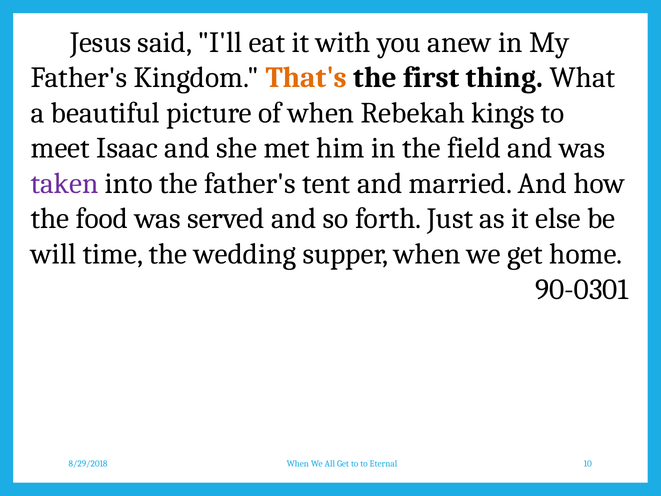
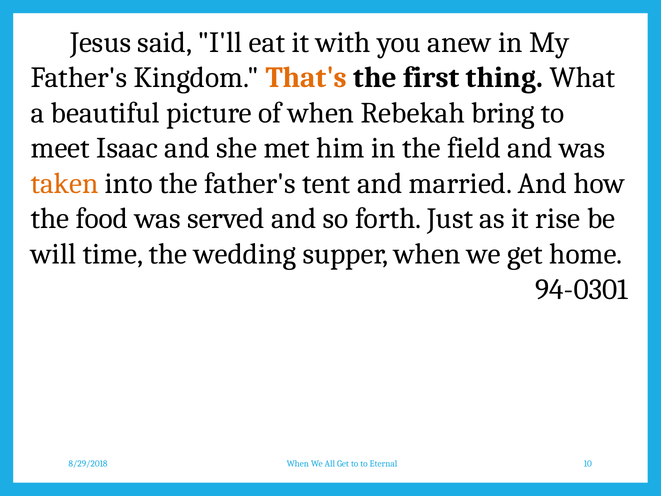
kings: kings -> bring (503, 113)
taken colour: purple -> orange (65, 183)
else: else -> rise (558, 219)
90-0301: 90-0301 -> 94-0301 (582, 289)
